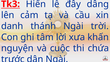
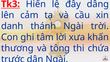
nguyện: nguyện -> thương (17, 48)
cuộc: cuộc -> tông (60, 48)
